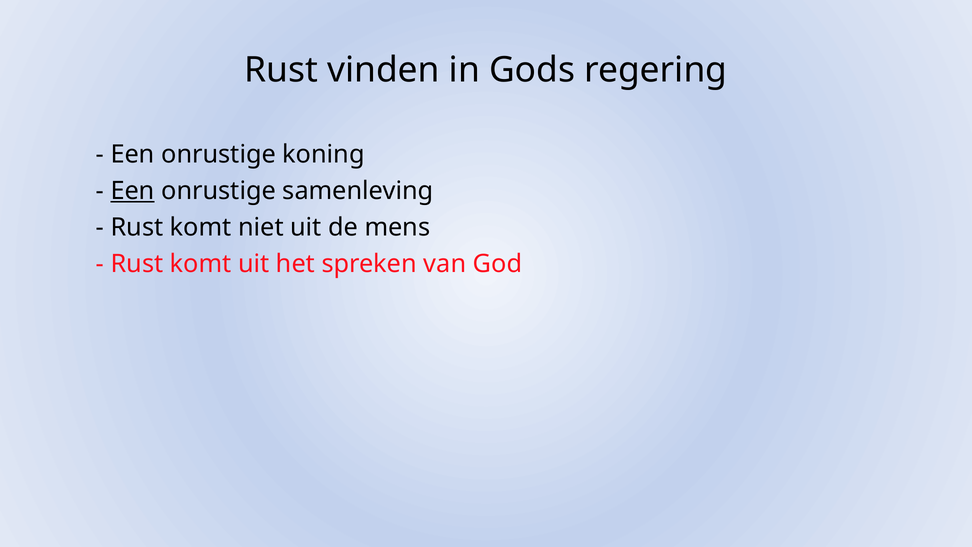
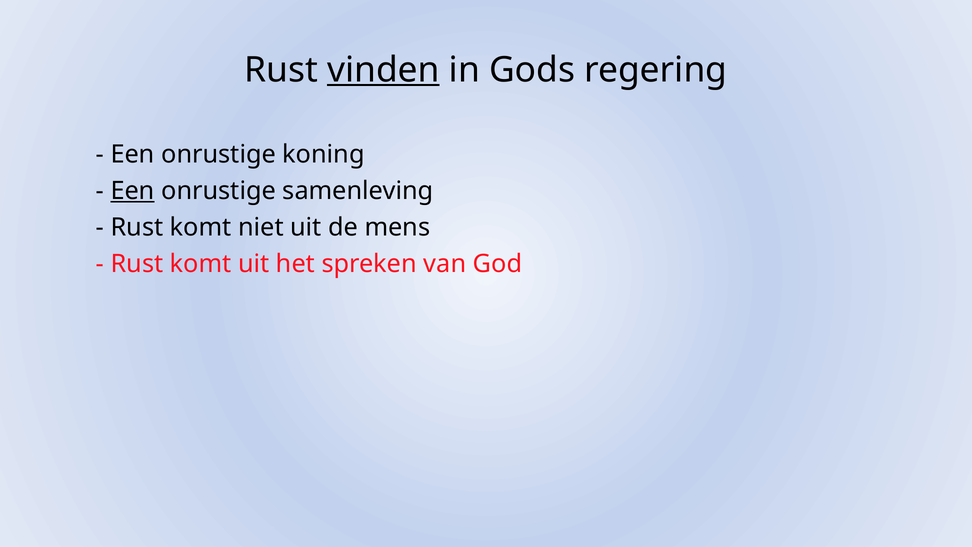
vinden underline: none -> present (383, 70)
